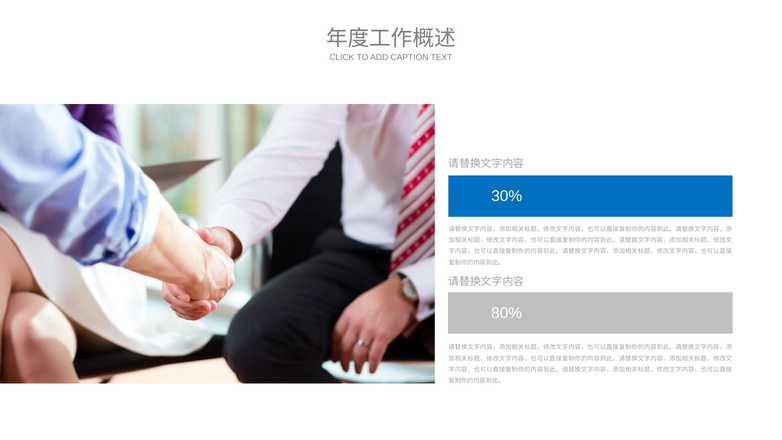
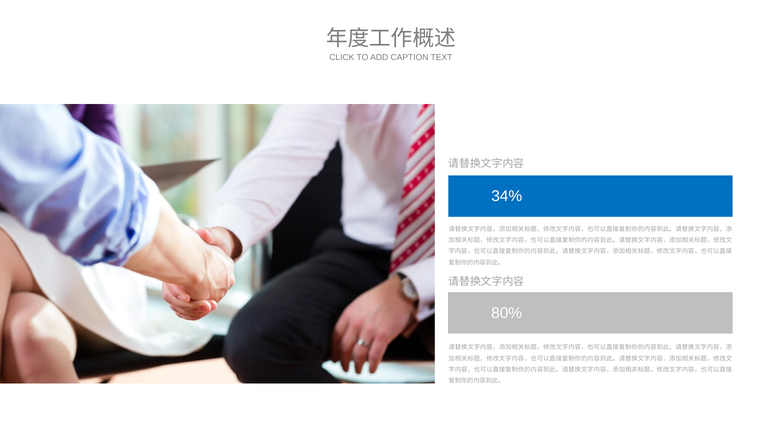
30%: 30% -> 34% (507, 196)
